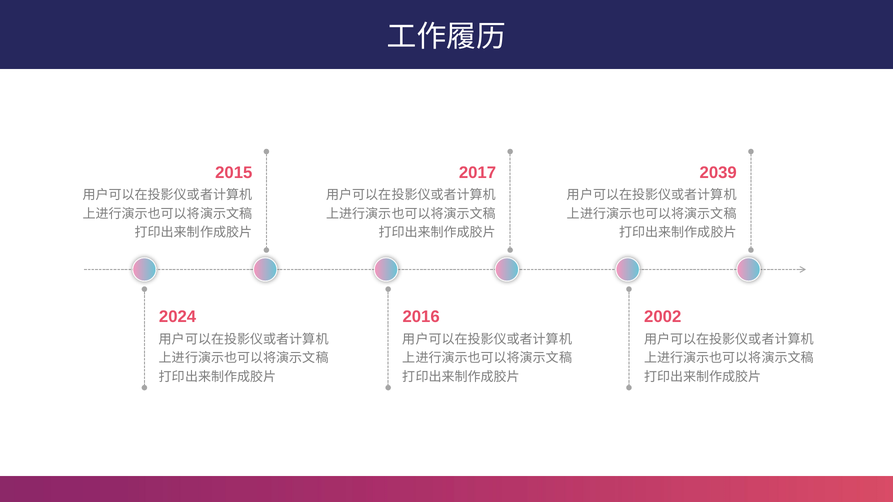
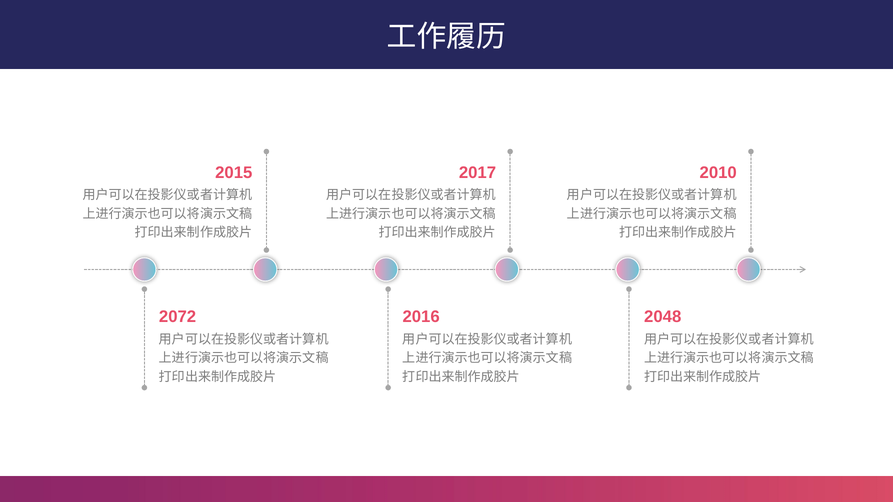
2039: 2039 -> 2010 (718, 173)
2024: 2024 -> 2072 (178, 317)
2002: 2002 -> 2048 (663, 317)
